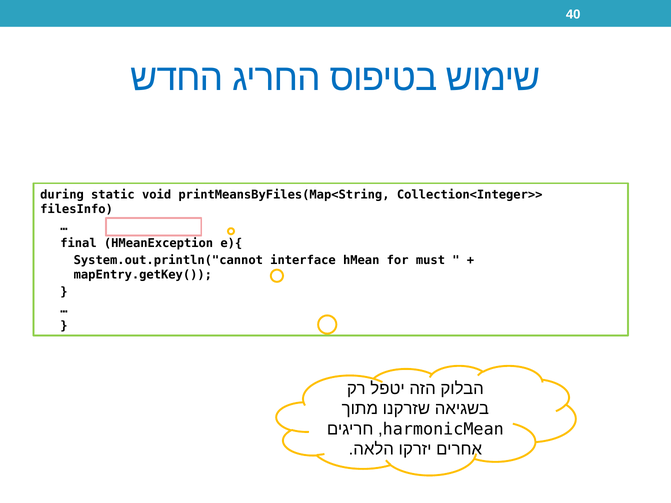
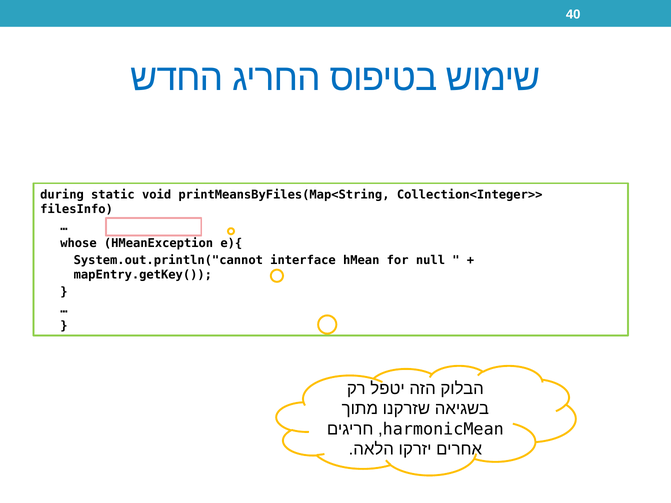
final: final -> whose (78, 243)
must: must -> null (430, 260)
